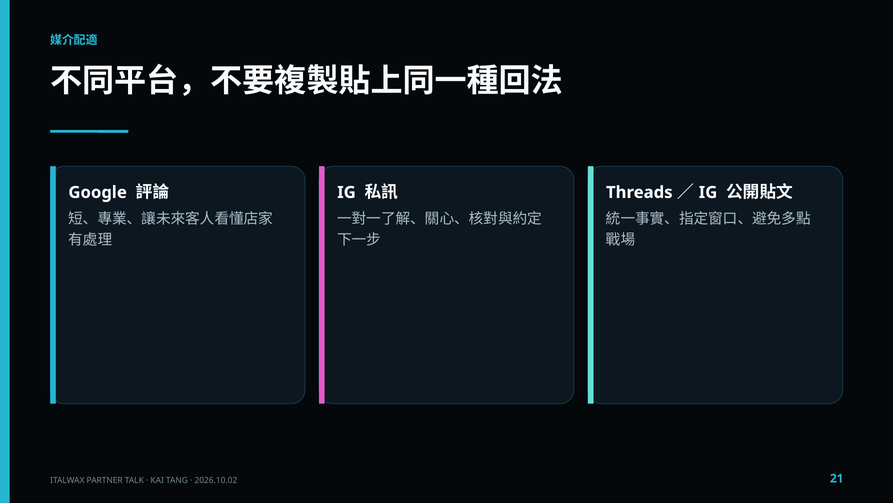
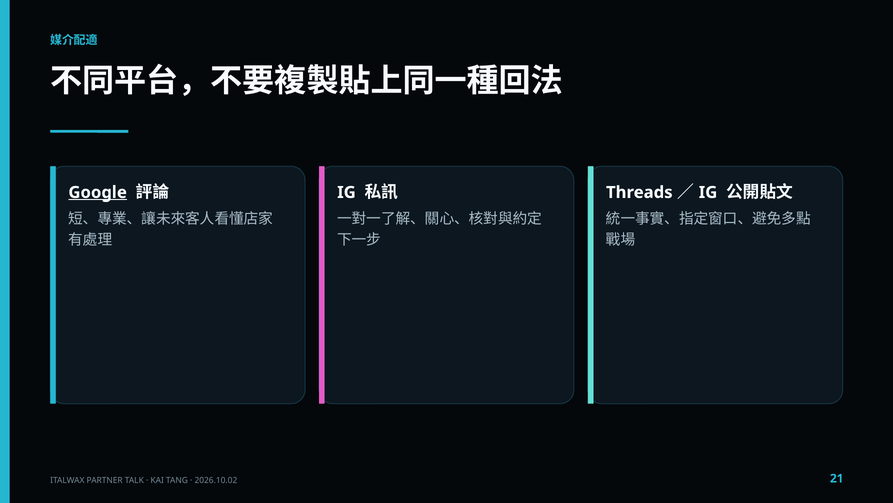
Google underline: none -> present (98, 192)
